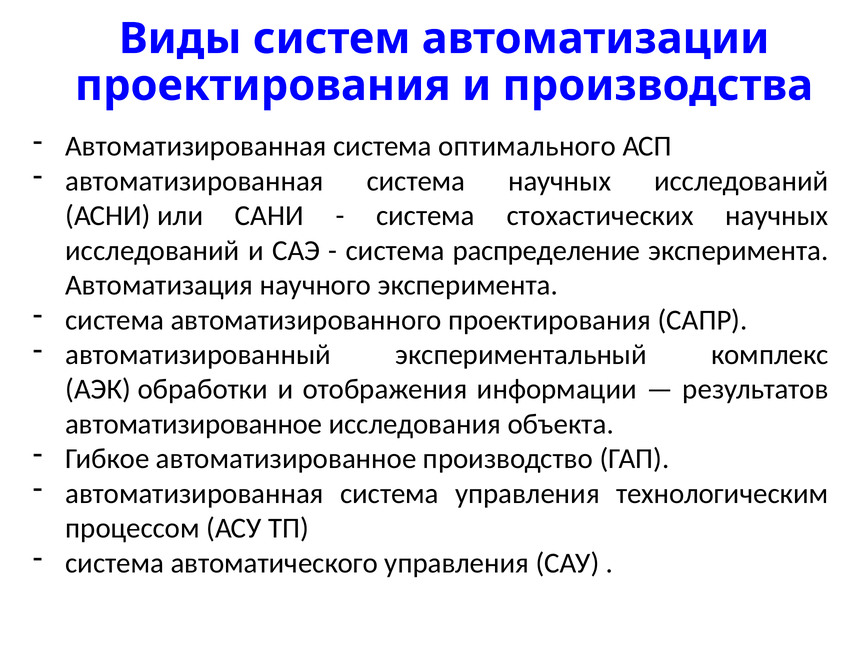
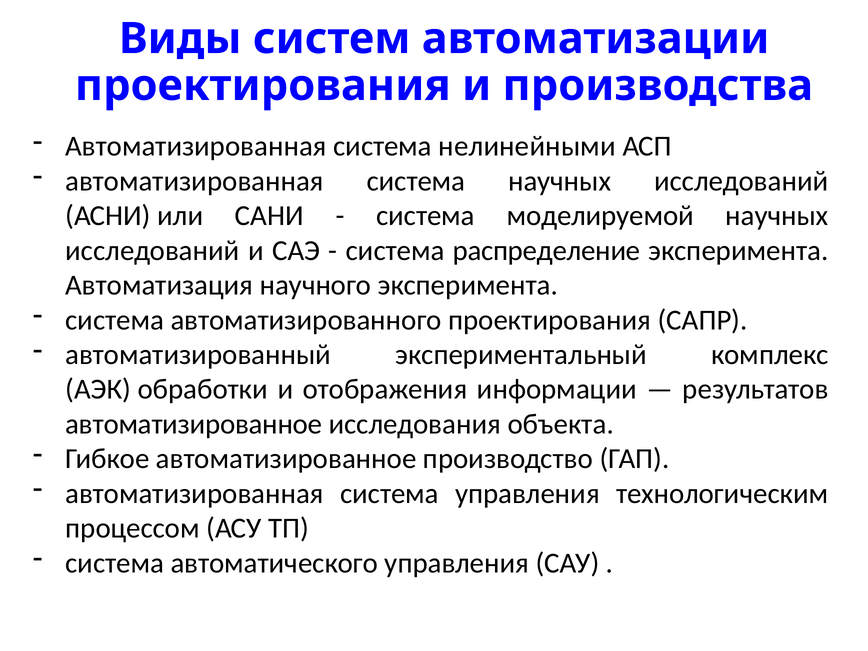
оптимального: оптимального -> нелинейными (527, 146)
стохастических: стохастических -> моделируемой (600, 216)
